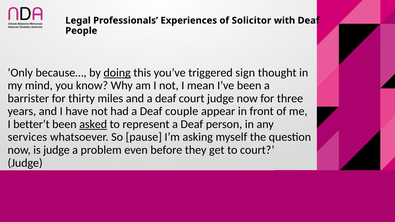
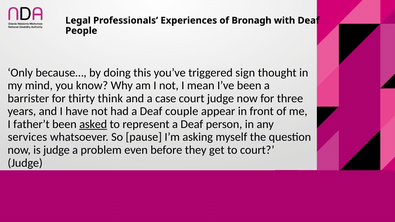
Solicitor: Solicitor -> Bronagh (252, 20)
doing underline: present -> none (117, 73)
miles: miles -> think (110, 99)
and a deaf: deaf -> case (166, 99)
better’t: better’t -> father’t (31, 124)
